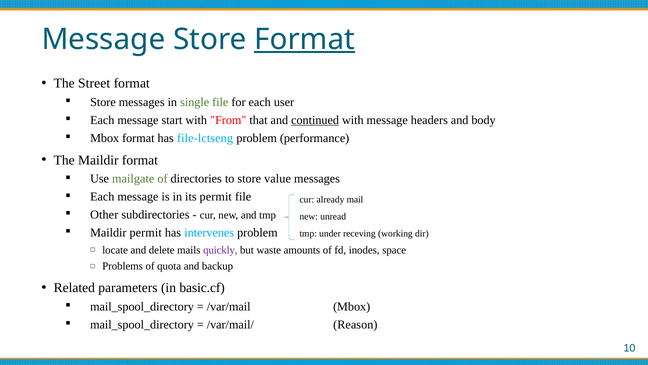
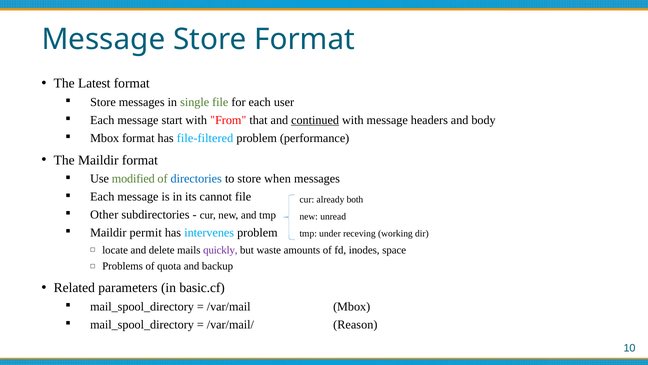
Format underline: present -> none (305, 39)
Street: Street -> Latest (94, 83)
file-lctseng: file-lctseng -> file-filtered (205, 138)
mailgate: mailgate -> modified (133, 179)
directories colour: black -> blue (196, 179)
value: value -> when (278, 179)
its permit: permit -> cannot (216, 197)
mail: mail -> both (355, 199)
